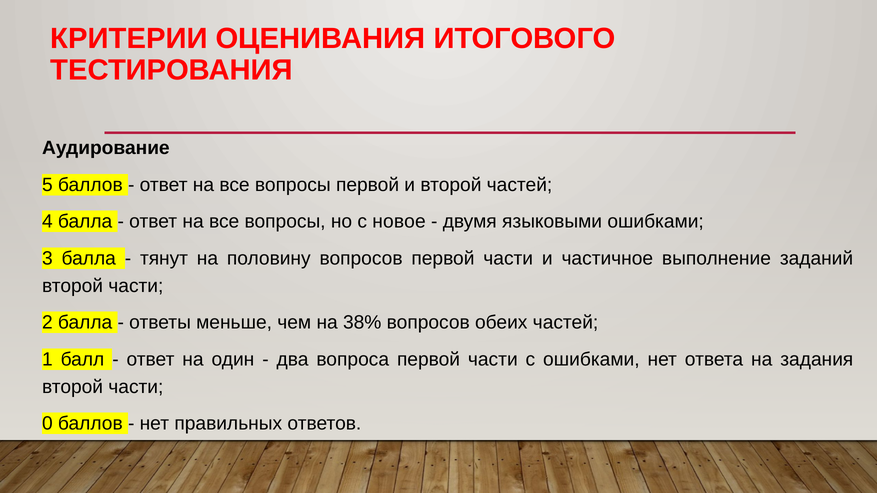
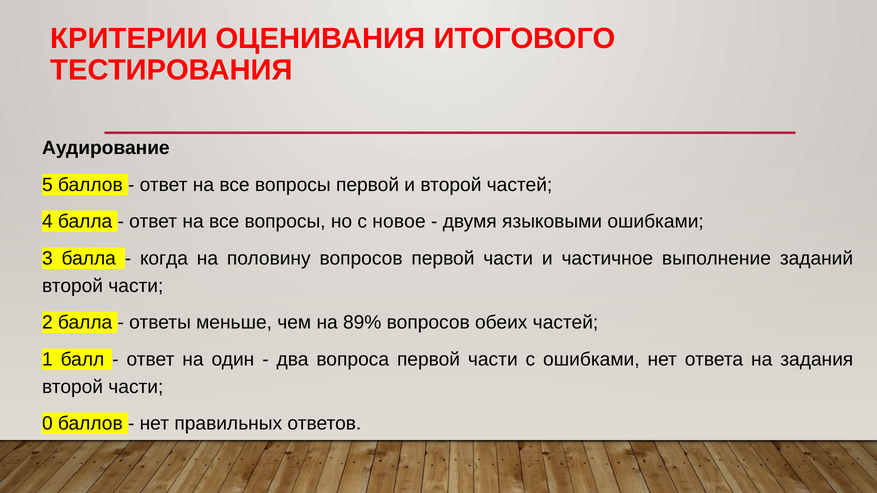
тянут: тянут -> когда (164, 258)
38%: 38% -> 89% (362, 323)
